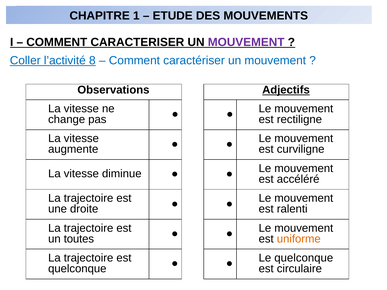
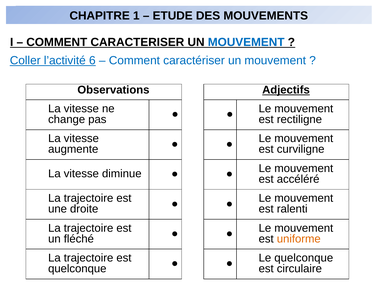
MOUVEMENT colour: purple -> blue (246, 42)
8: 8 -> 6 (92, 60)
toutes: toutes -> fléché (79, 239)
